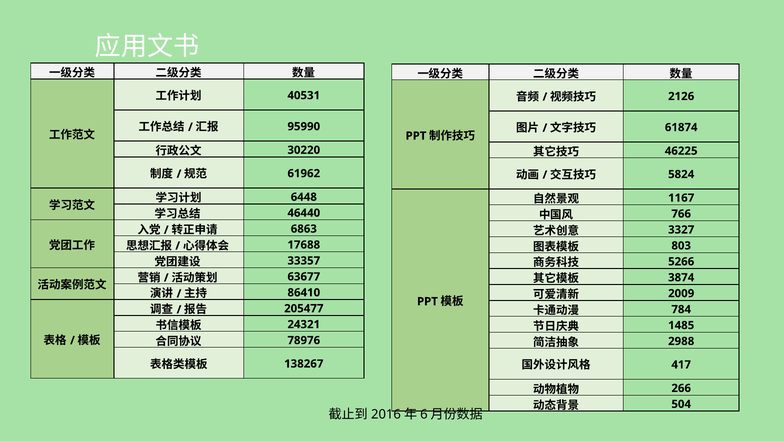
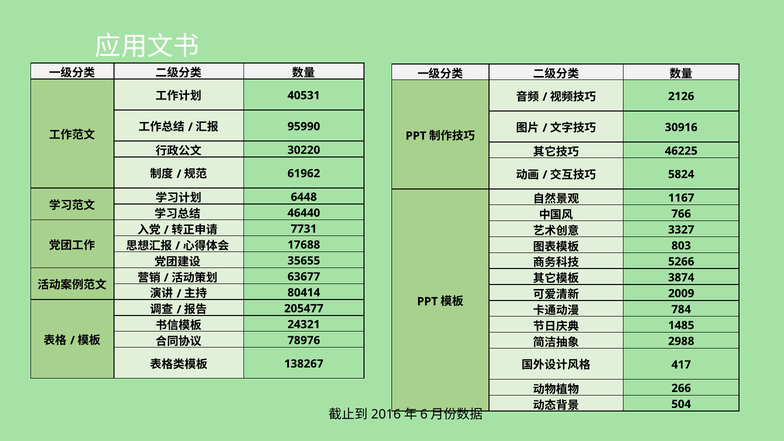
61874: 61874 -> 30916 (681, 127)
6863: 6863 -> 7731 (304, 229)
33357: 33357 -> 35655 (304, 261)
86410: 86410 -> 80414 (304, 293)
